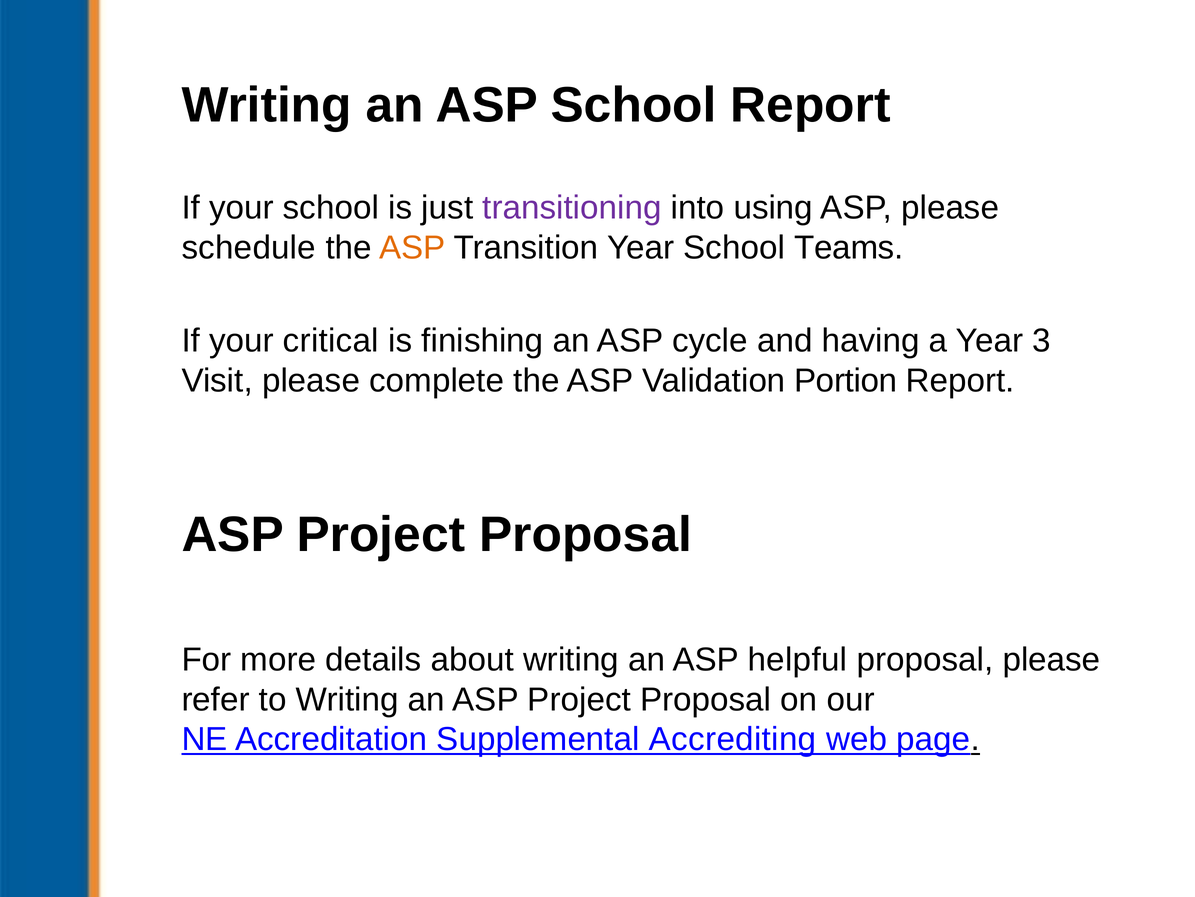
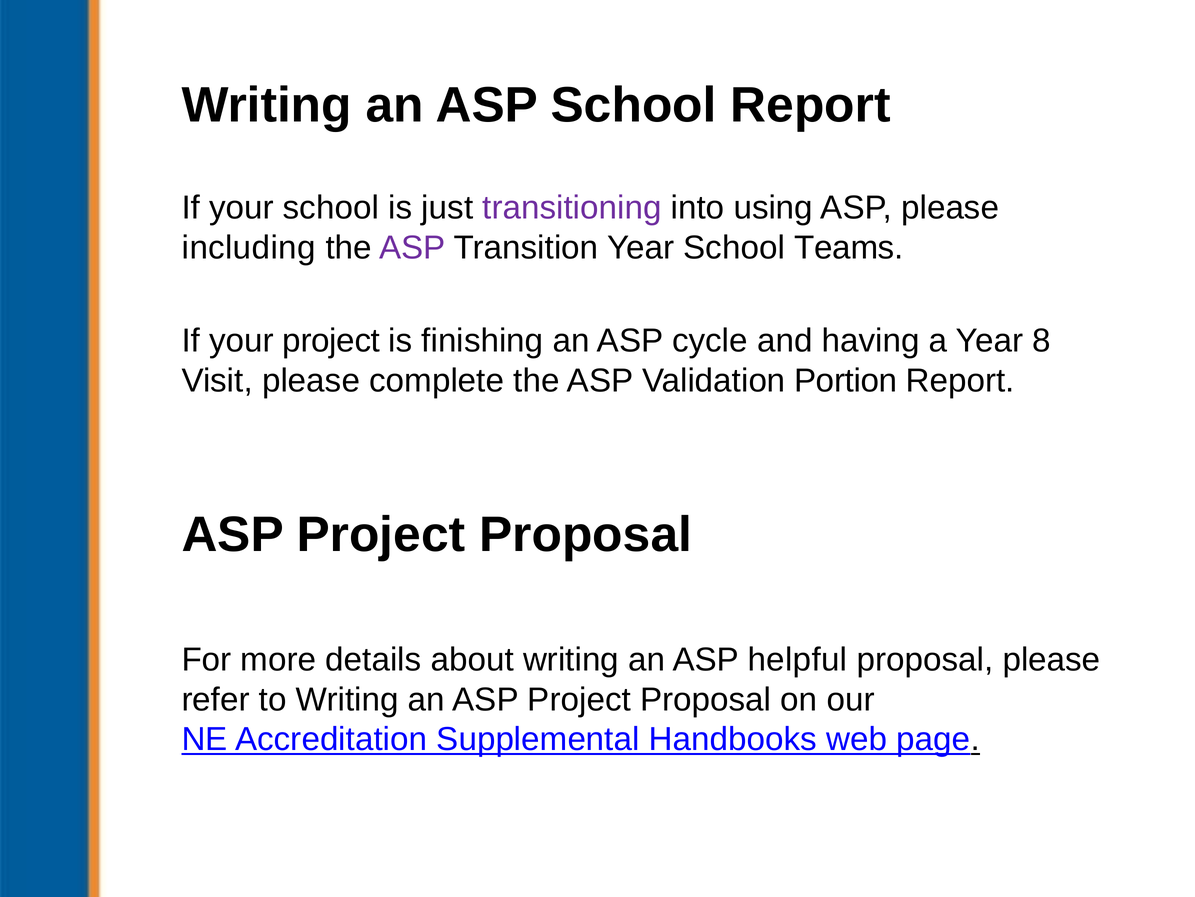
schedule: schedule -> including (249, 247)
ASP colour: orange -> purple (412, 247)
your critical: critical -> project (331, 340)
3: 3 -> 8 (1042, 340)
Accrediting: Accrediting -> Handbooks (733, 739)
